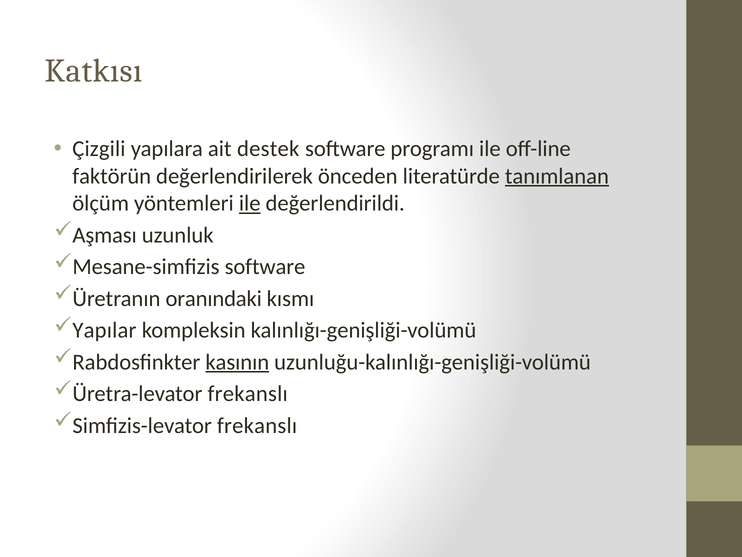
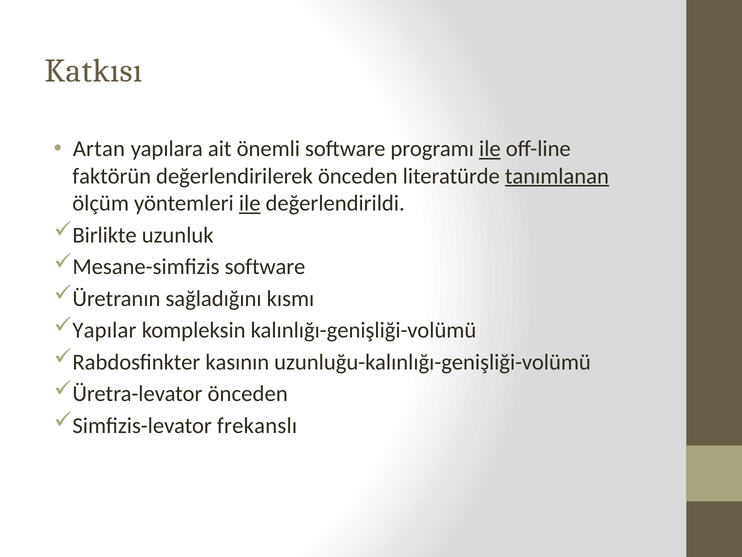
Çizgili: Çizgili -> Artan (99, 149)
destek: destek -> önemli (268, 149)
ile underline: none -> present (490, 149)
Aşması: Aşması -> Birlikte (105, 235)
oranındaki: oranındaki -> sağladığını (214, 298)
kasının underline: present -> none (237, 362)
Üretra-levator frekanslı: frekanslı -> önceden (248, 393)
